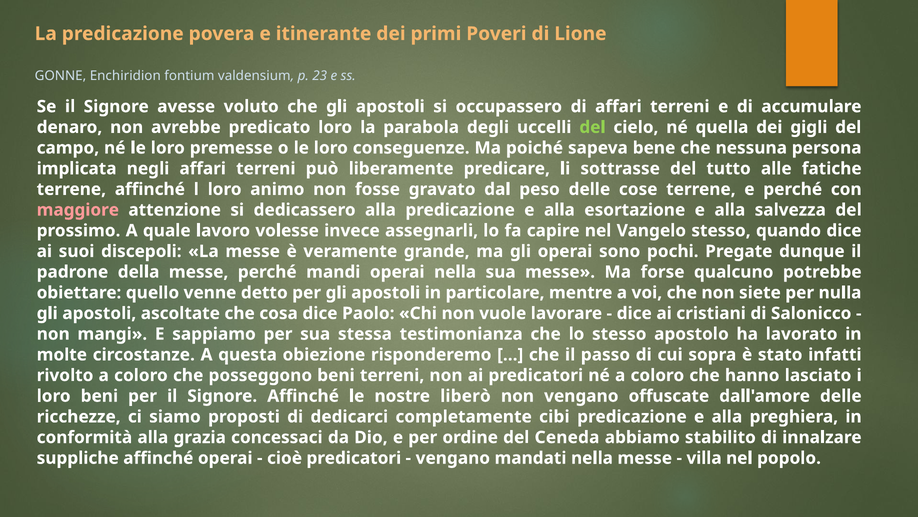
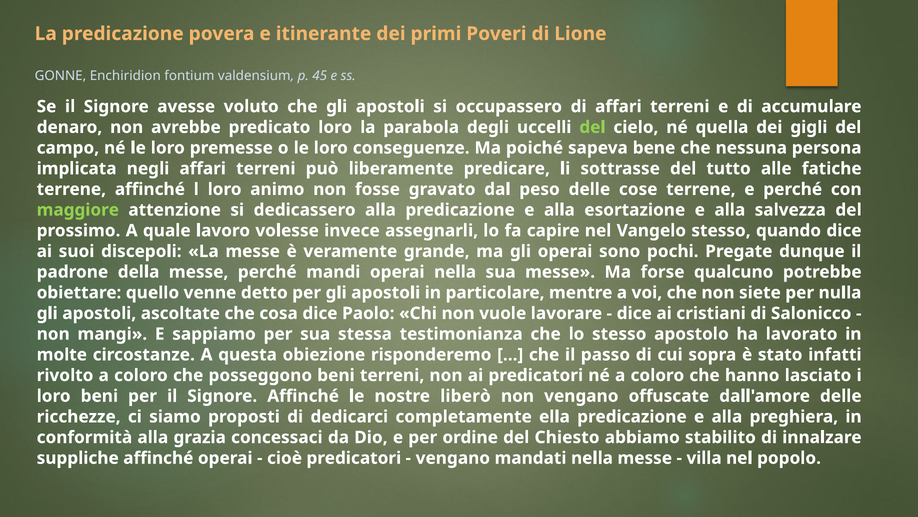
23: 23 -> 45 (320, 76)
maggiore colour: pink -> light green (78, 210)
cibi: cibi -> ella (554, 416)
Ceneda: Ceneda -> Chiesto (567, 437)
